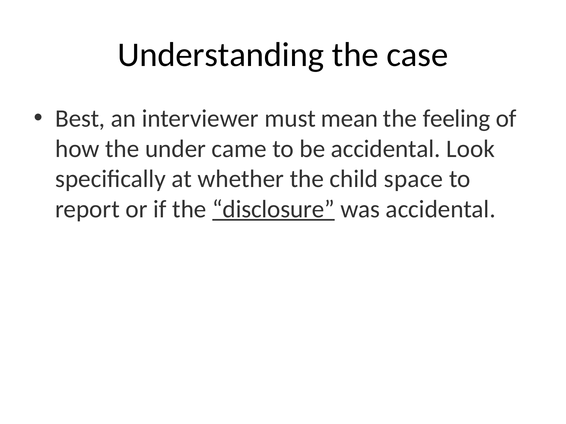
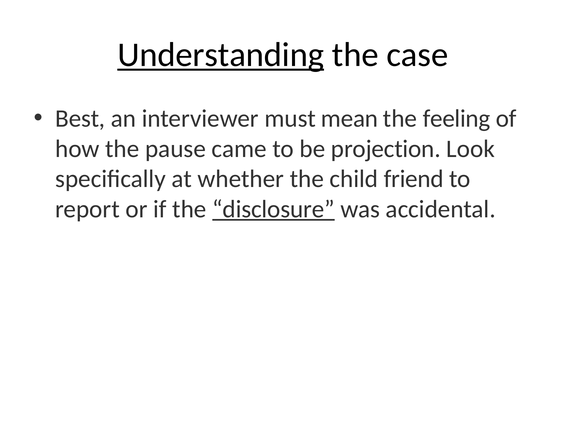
Understanding underline: none -> present (221, 55)
under: under -> pause (176, 149)
be accidental: accidental -> projection (386, 149)
space: space -> friend (414, 179)
